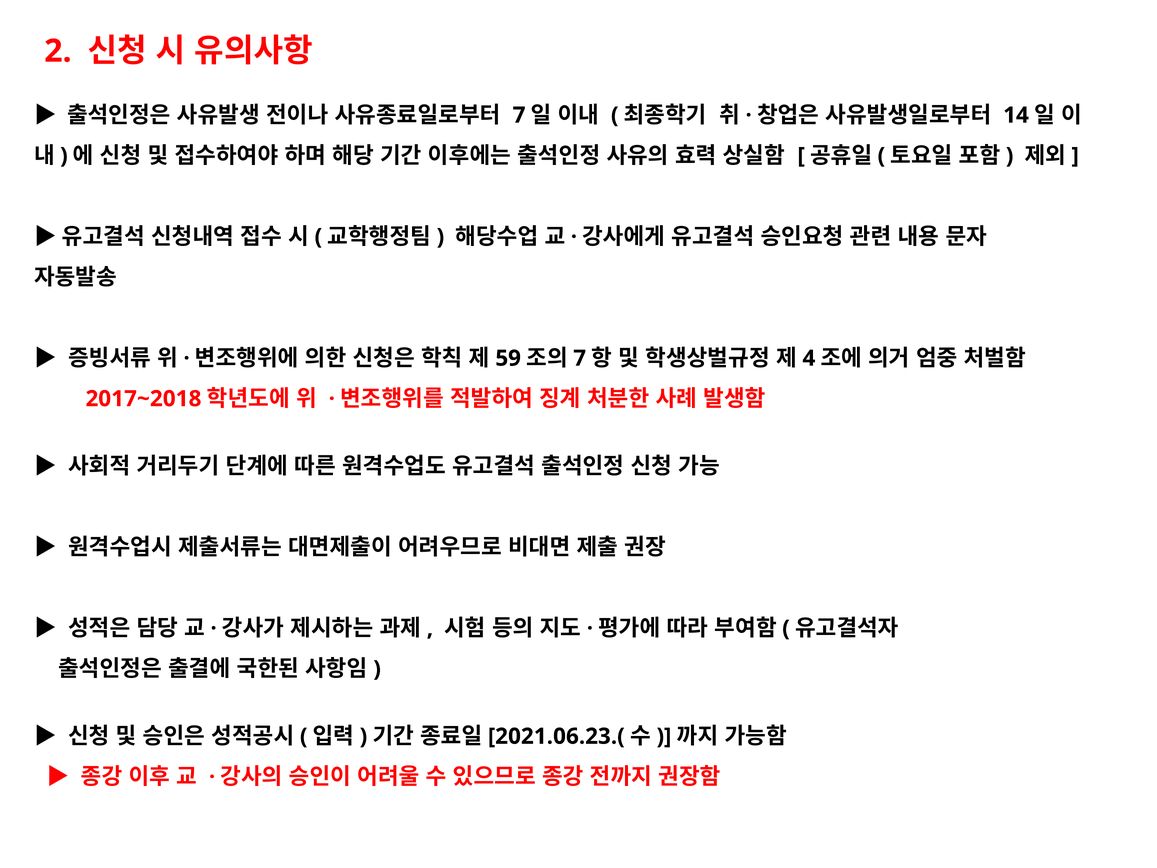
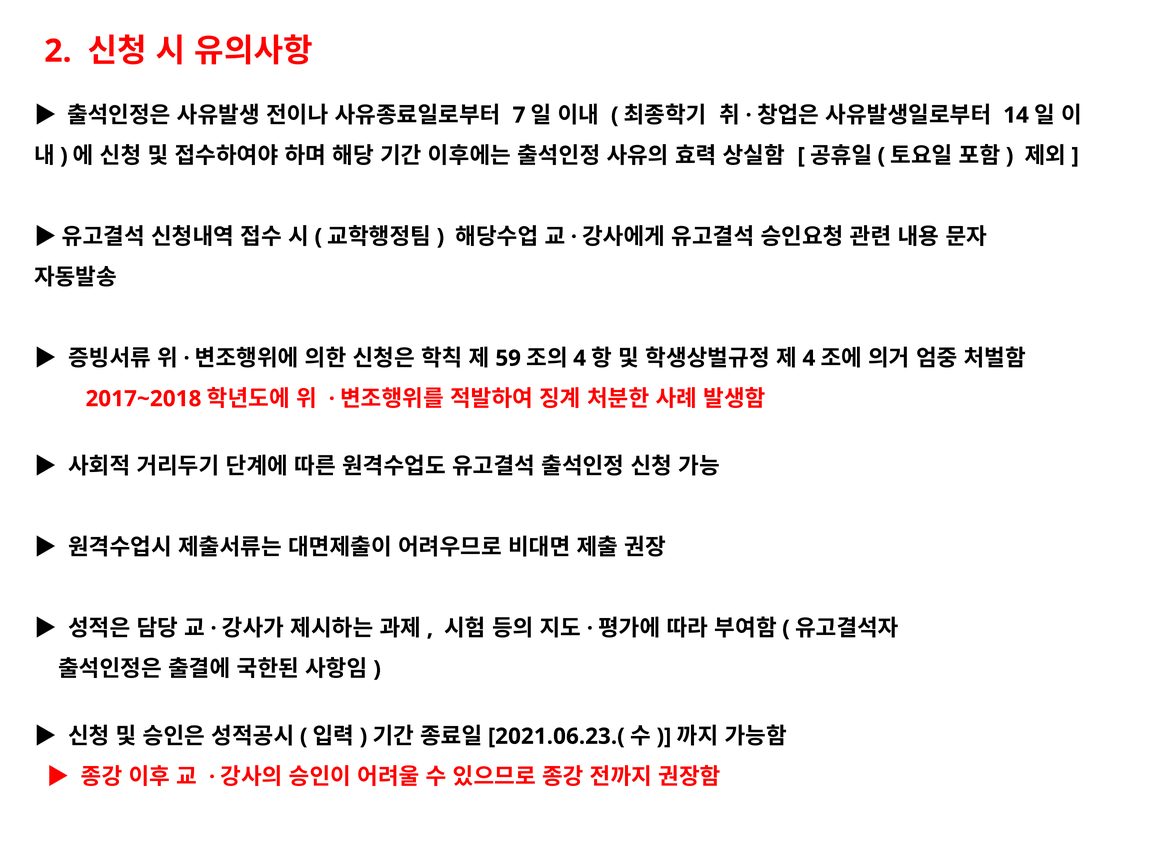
7: 7 -> 4 (580, 358)
